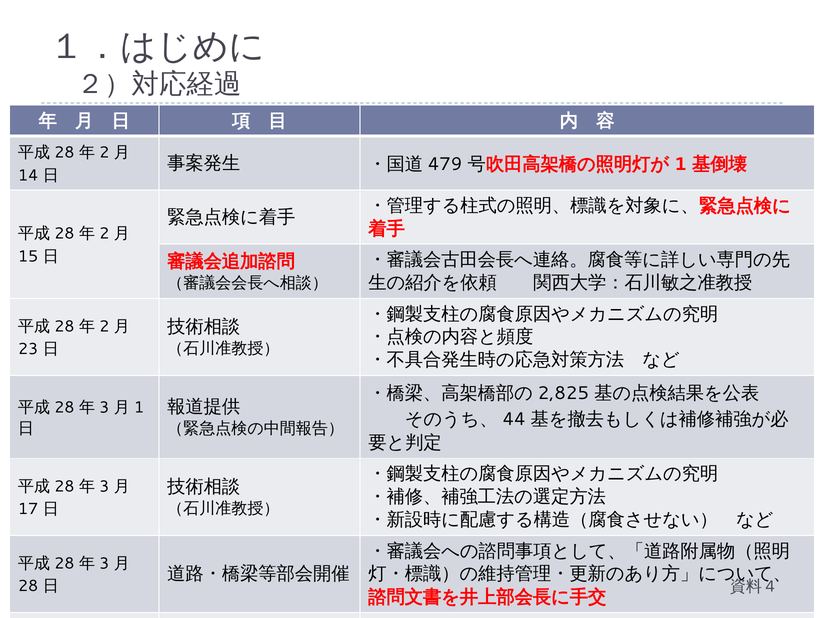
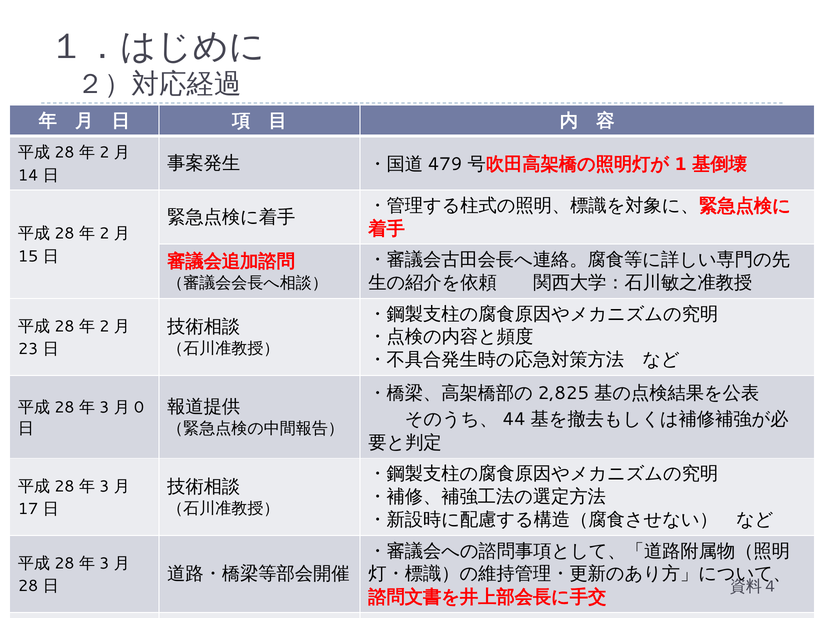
1: 1 -> 0 (139, 408)
